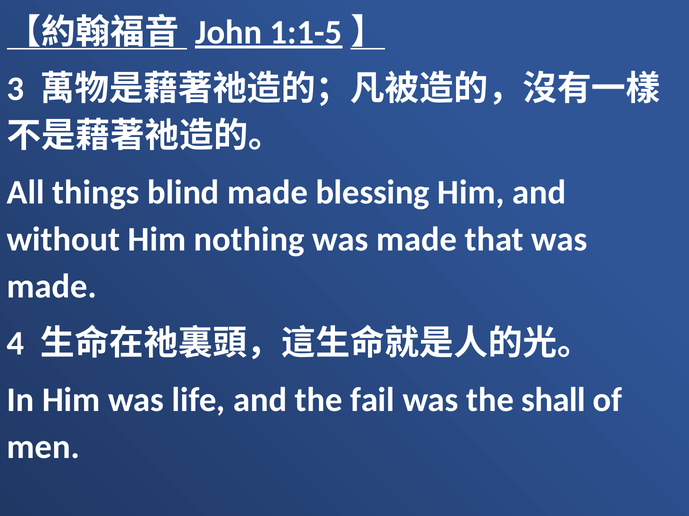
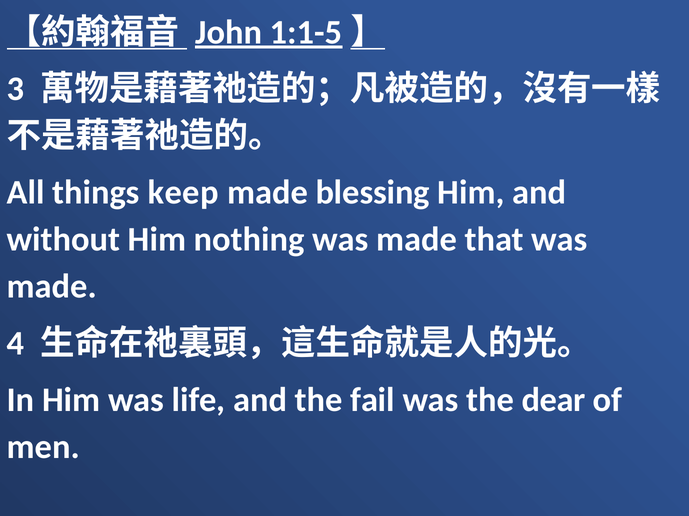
blind: blind -> keep (183, 193)
shall: shall -> dear (554, 400)
